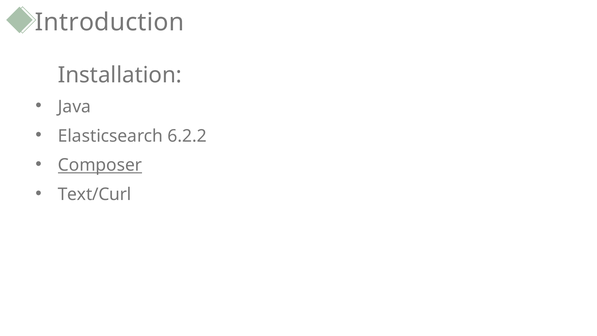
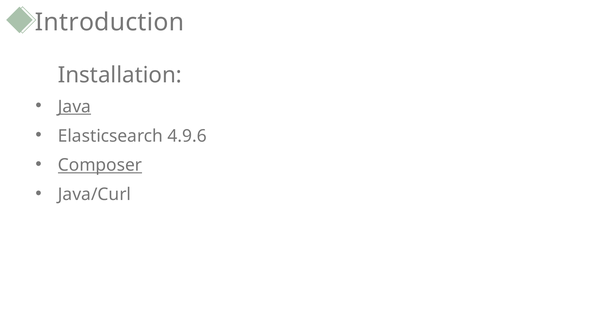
Java underline: none -> present (74, 107)
6.2.2: 6.2.2 -> 4.9.6 (187, 136)
Text/Curl: Text/Curl -> Java/Curl (94, 194)
